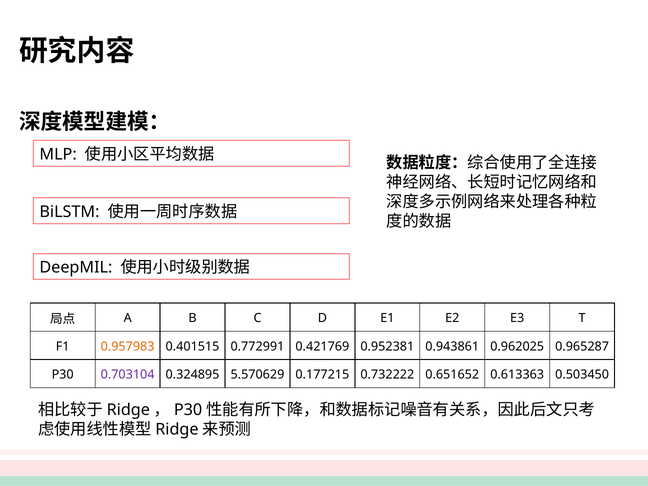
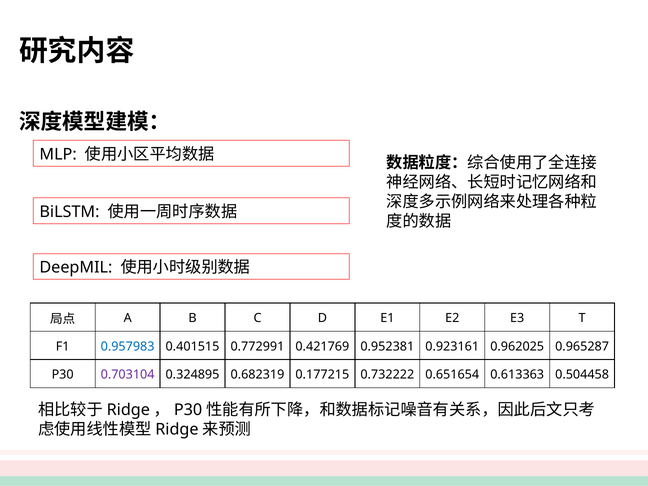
0.957983 colour: orange -> blue (128, 347)
0.943861: 0.943861 -> 0.923161 (452, 347)
5.570629: 5.570629 -> 0.682319 (257, 375)
0.651652: 0.651652 -> 0.651654 (452, 375)
0.503450: 0.503450 -> 0.504458 (582, 375)
